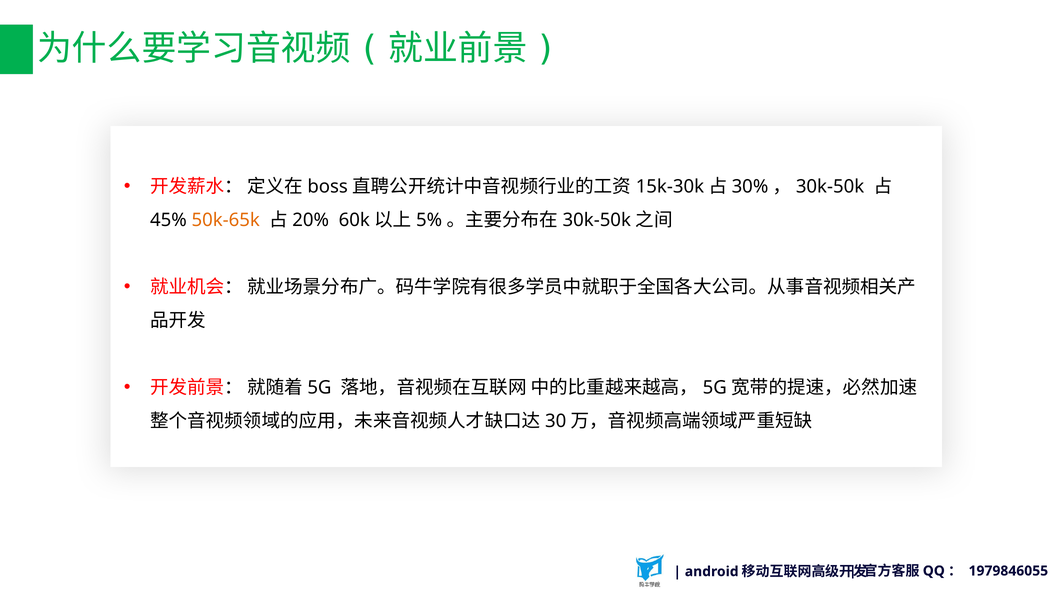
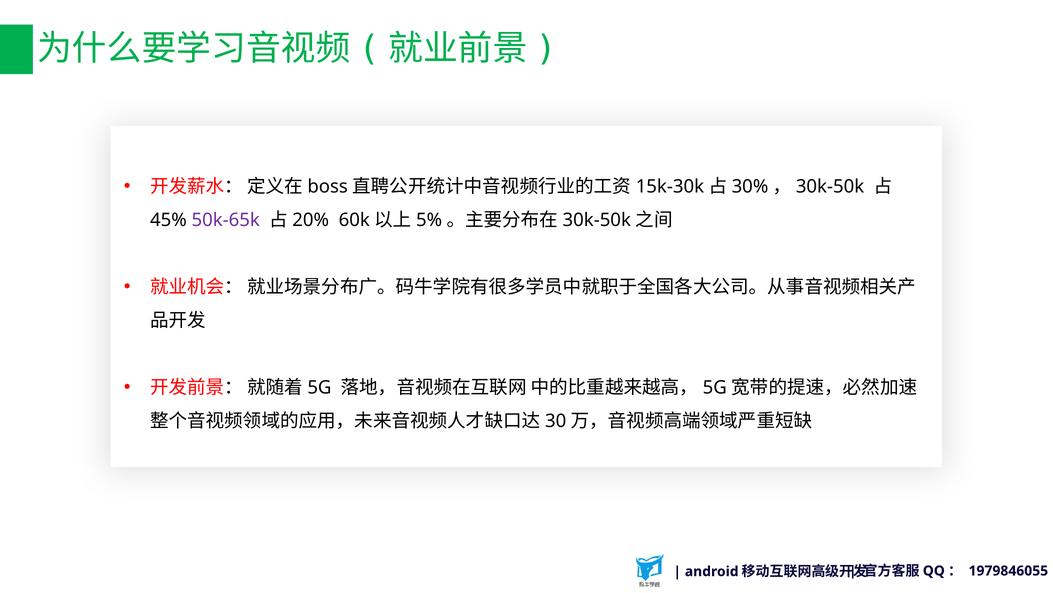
50k-65k colour: orange -> purple (226, 220)
